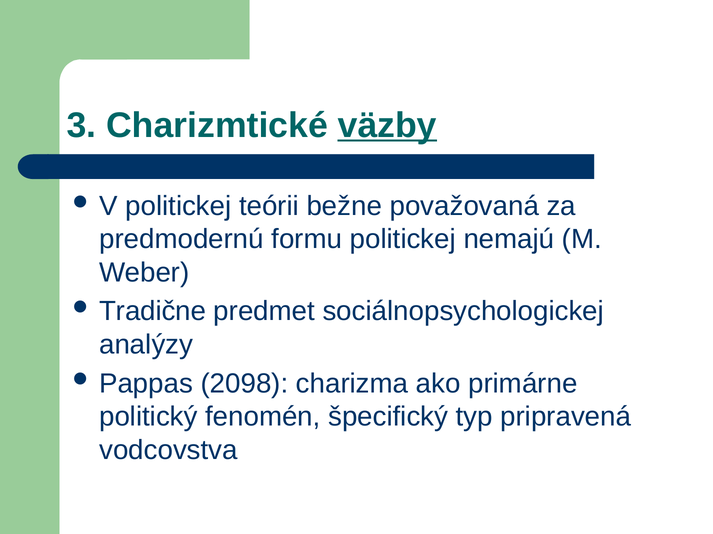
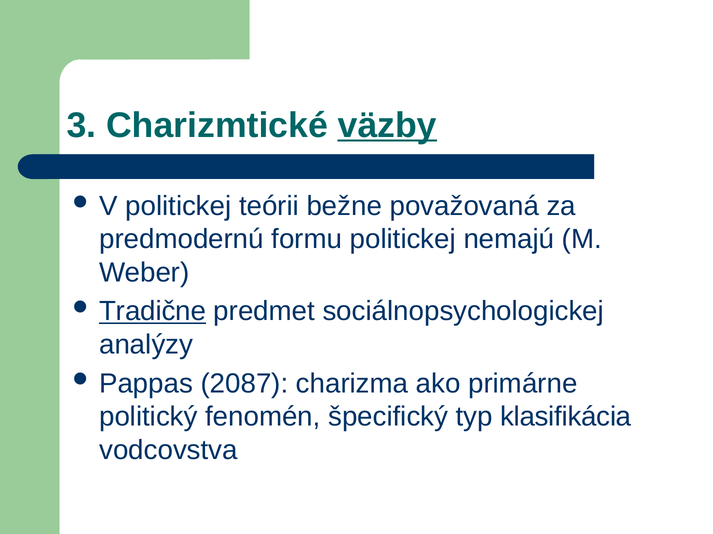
Tradične underline: none -> present (153, 312)
2098: 2098 -> 2087 (245, 384)
pripravená: pripravená -> klasifikácia (566, 417)
